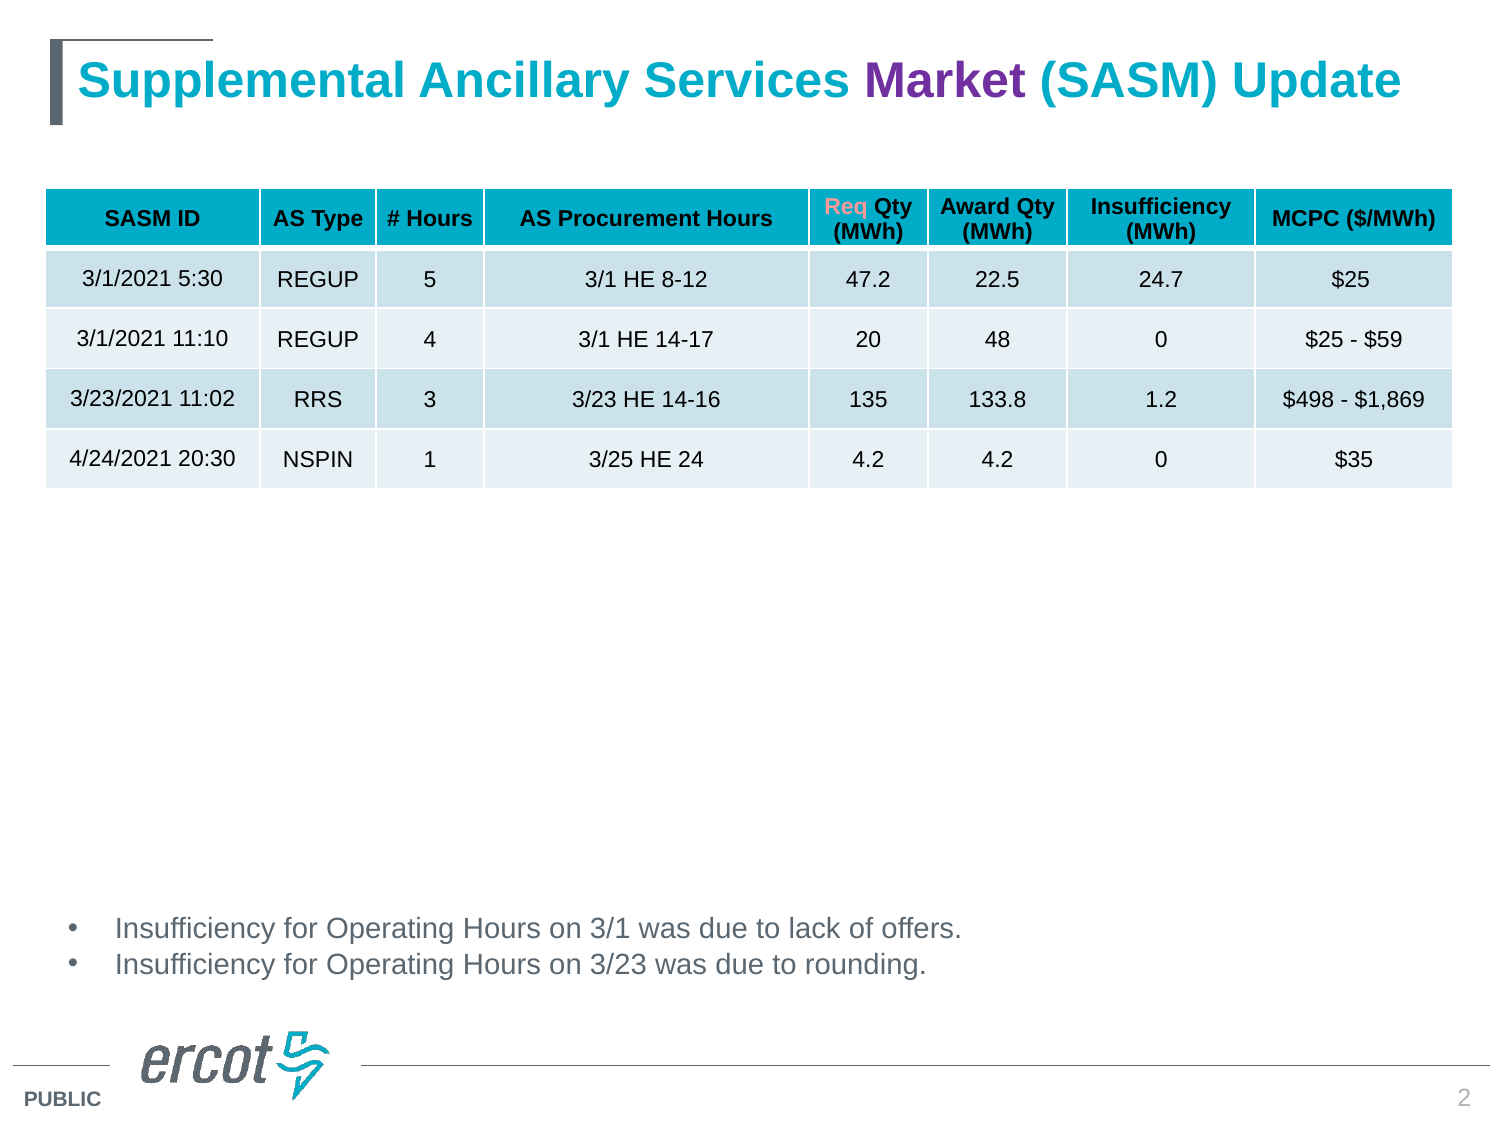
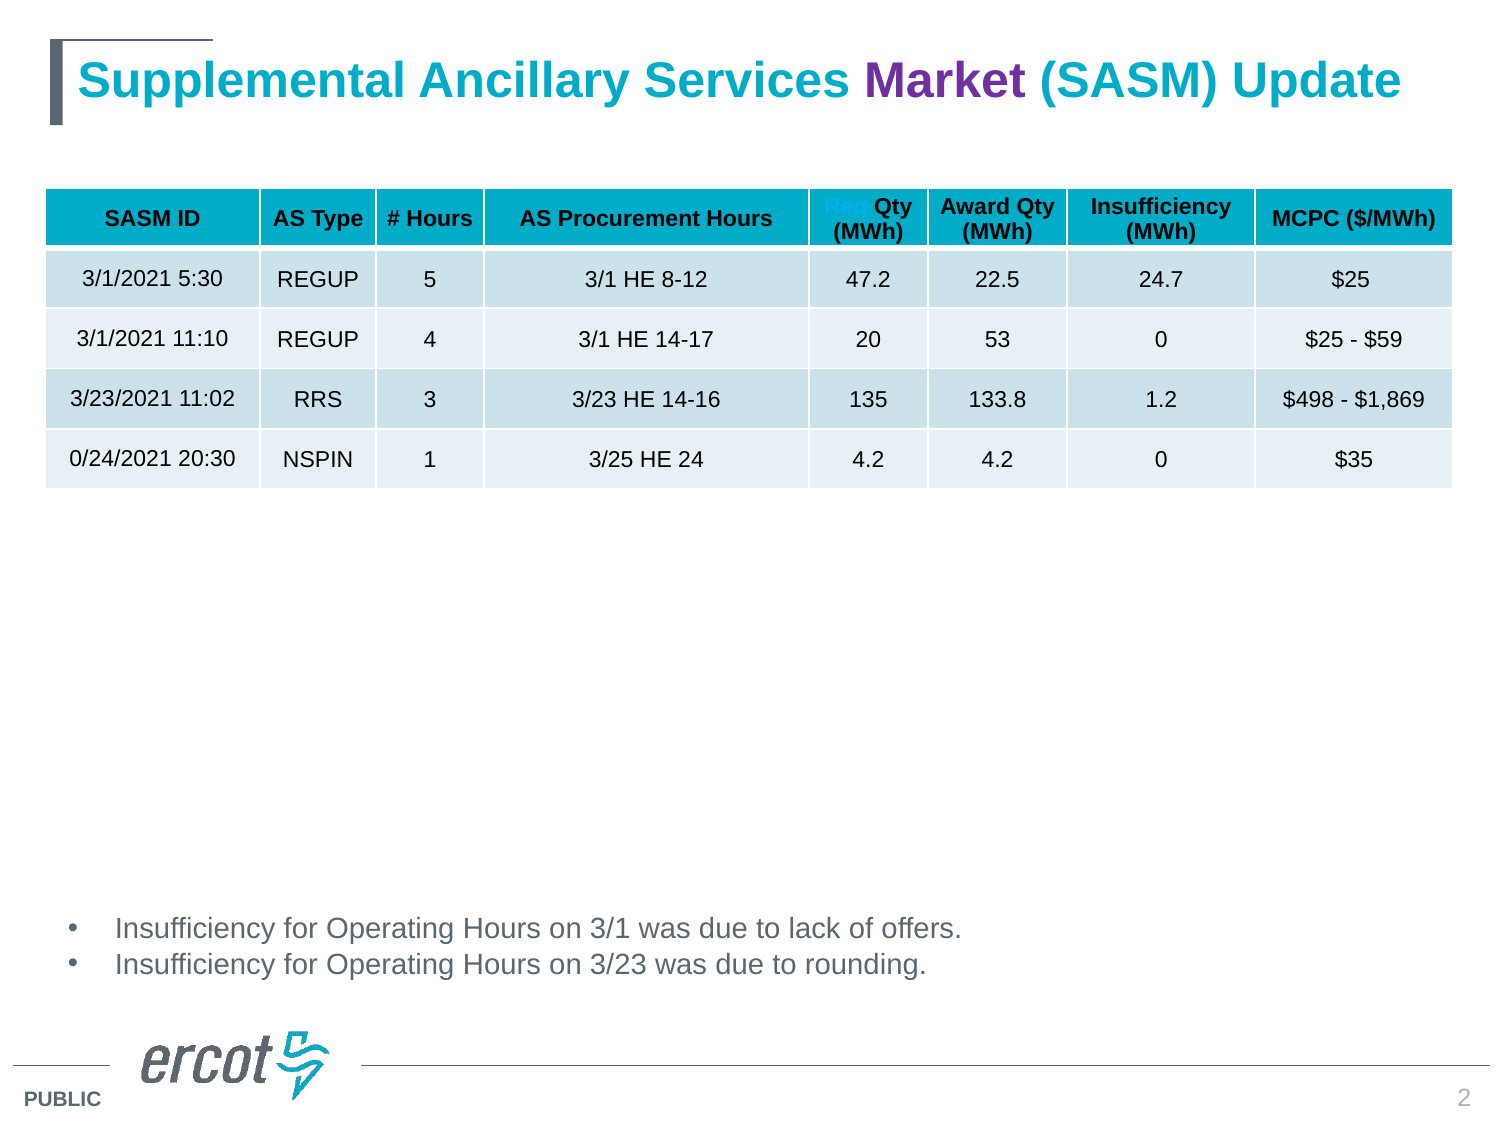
Req colour: pink -> light blue (846, 207)
48: 48 -> 53 (998, 340)
4/24/2021: 4/24/2021 -> 0/24/2021 (121, 459)
